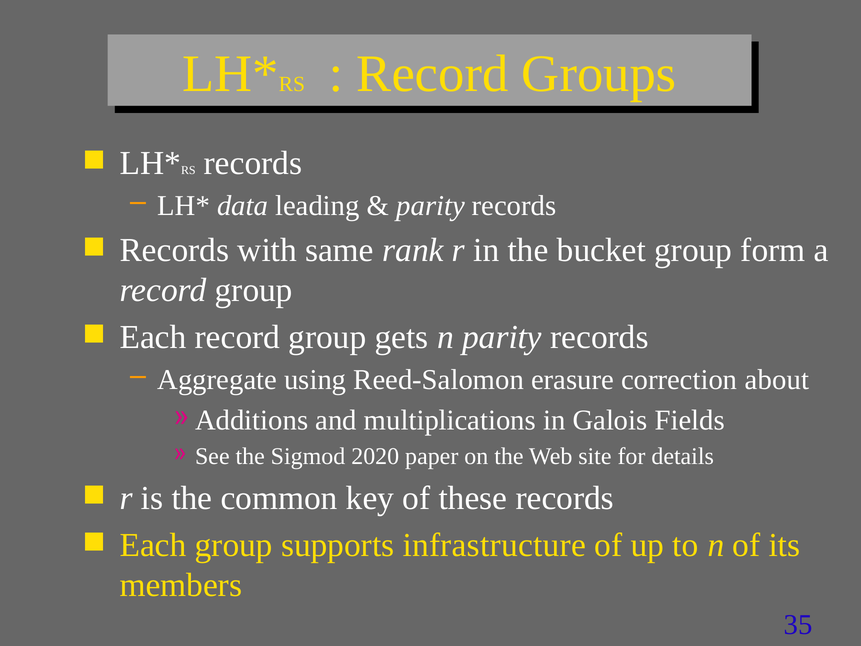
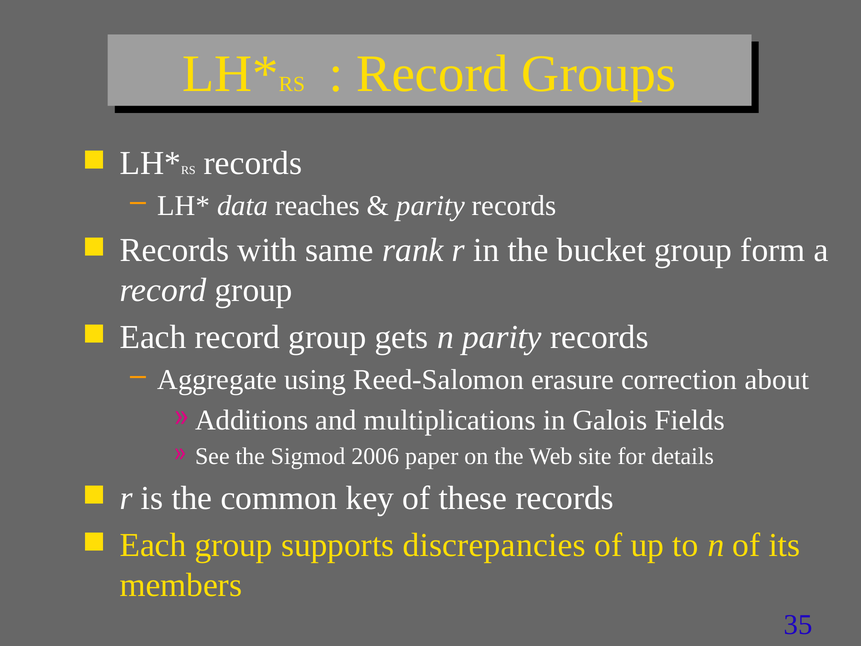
leading: leading -> reaches (317, 206)
2020: 2020 -> 2006 (375, 456)
infrastructure: infrastructure -> discrepancies (494, 545)
